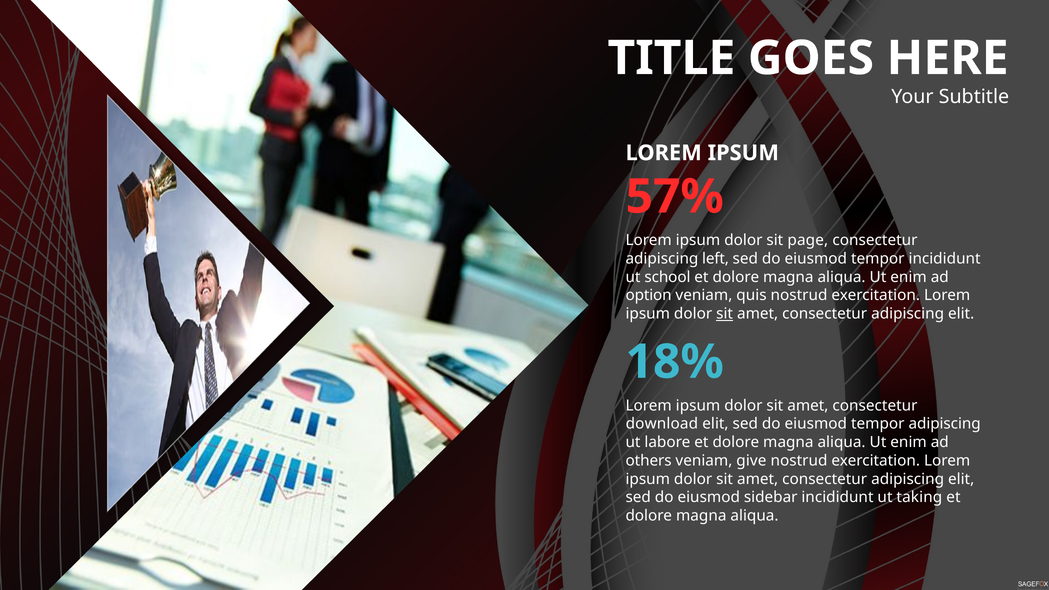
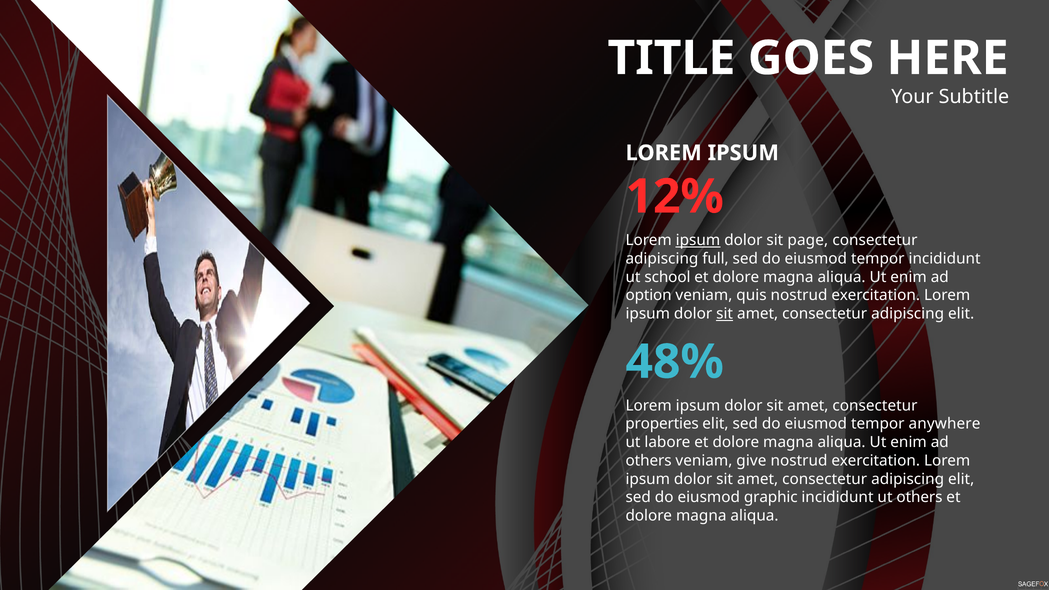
57%: 57% -> 12% (675, 197)
ipsum underline: none -> present (698, 240)
left: left -> full (715, 259)
18%: 18% -> 48% (675, 362)
download: download -> properties (662, 424)
tempor adipiscing: adipiscing -> anywhere (945, 424)
sidebar: sidebar -> graphic (771, 497)
ut taking: taking -> others (919, 497)
